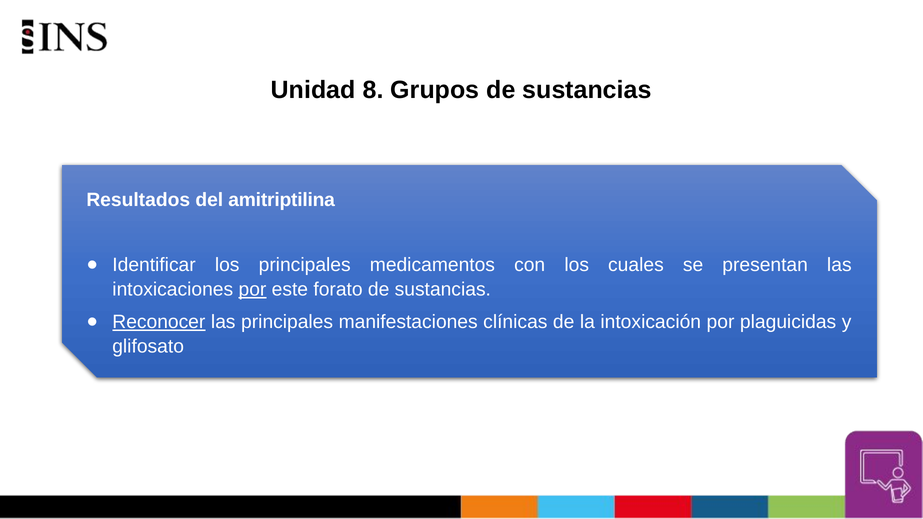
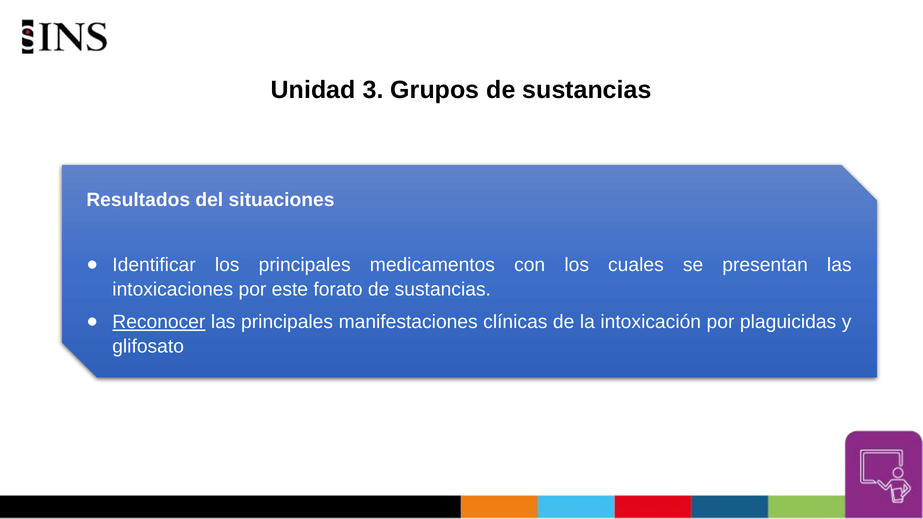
8: 8 -> 3 (373, 90)
amitriptilina: amitriptilina -> situaciones (282, 200)
por underline: present -> none (252, 290)
